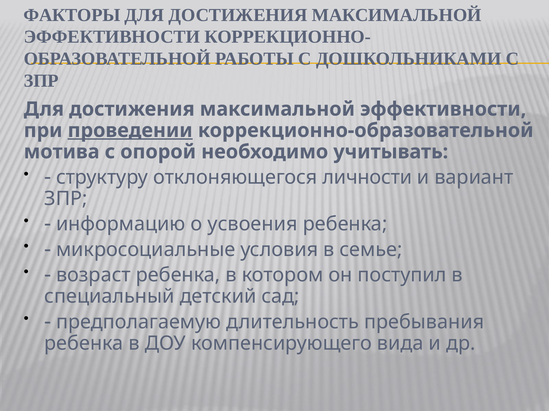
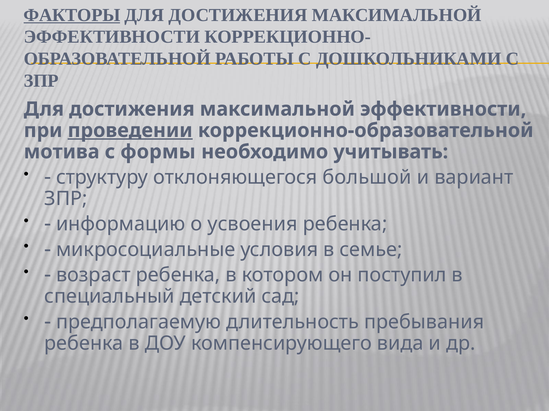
ФАКТОРЫ underline: none -> present (72, 15)
опорой: опорой -> формы (158, 152)
личности: личности -> большой (367, 178)
